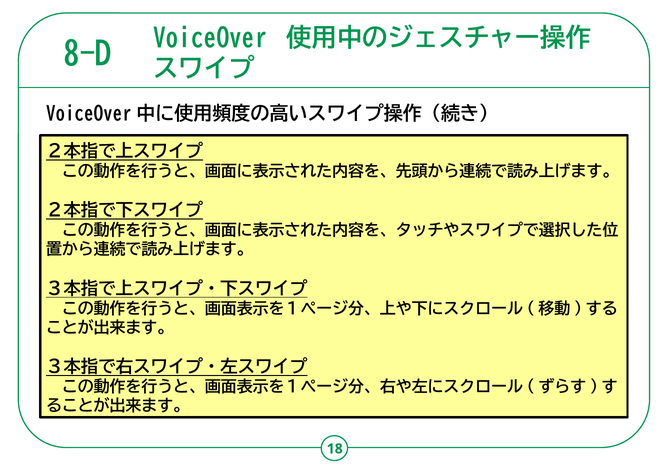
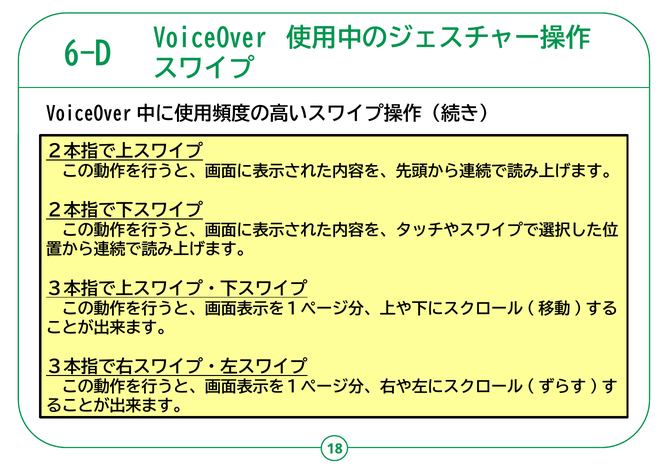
8-D: 8-D -> 6-D (88, 54)
